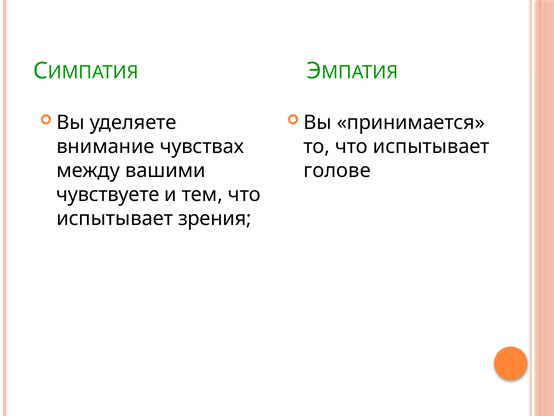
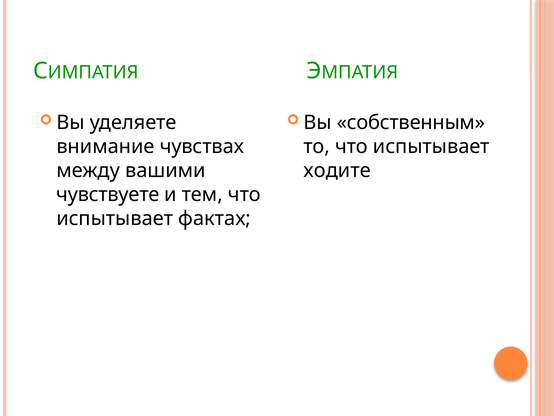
принимается: принимается -> собственным (411, 122)
голове: голове -> ходите (337, 170)
зрения: зрения -> фактах (215, 218)
